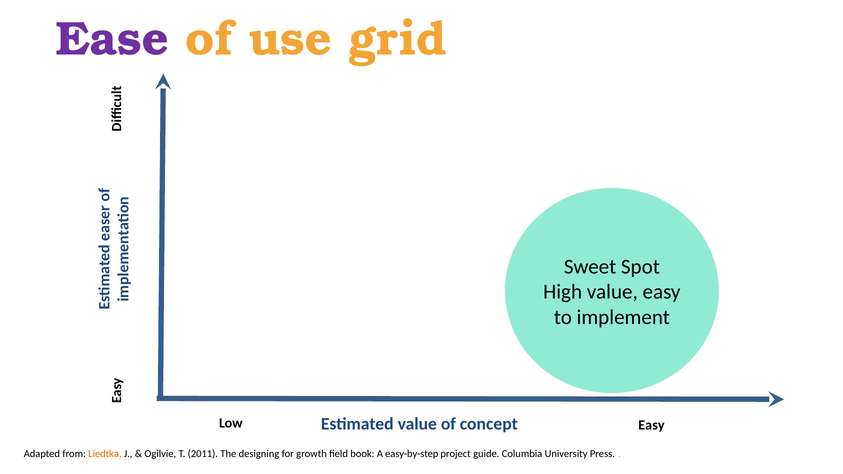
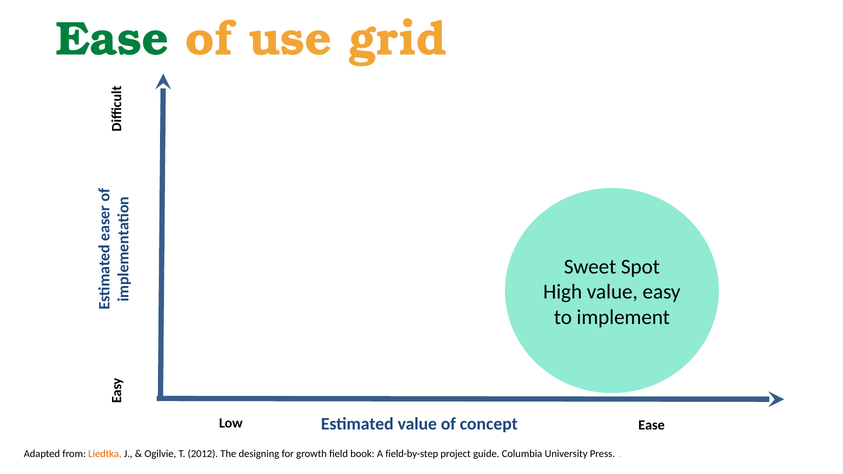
Ease colour: purple -> green (112, 39)
Low Easy: Easy -> Ease (652, 425)
2011: 2011 -> 2012 (203, 454)
easy-by-step: easy-by-step -> field-by-step (412, 454)
